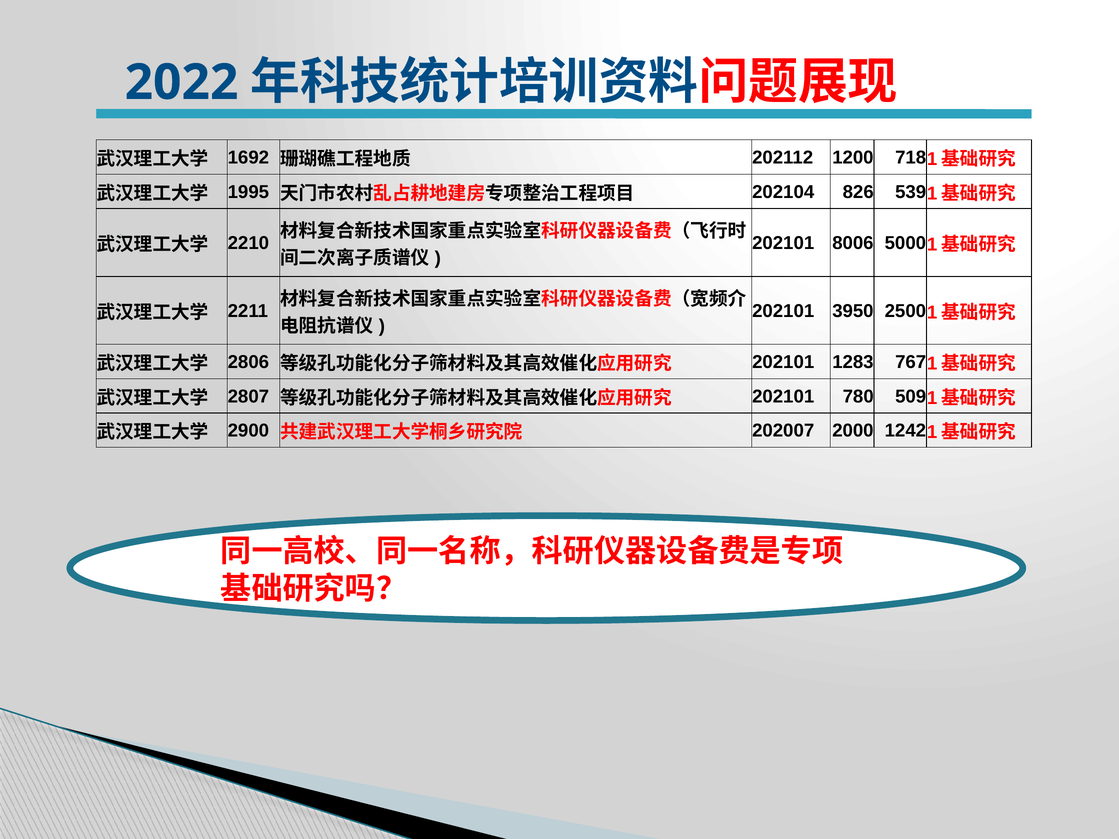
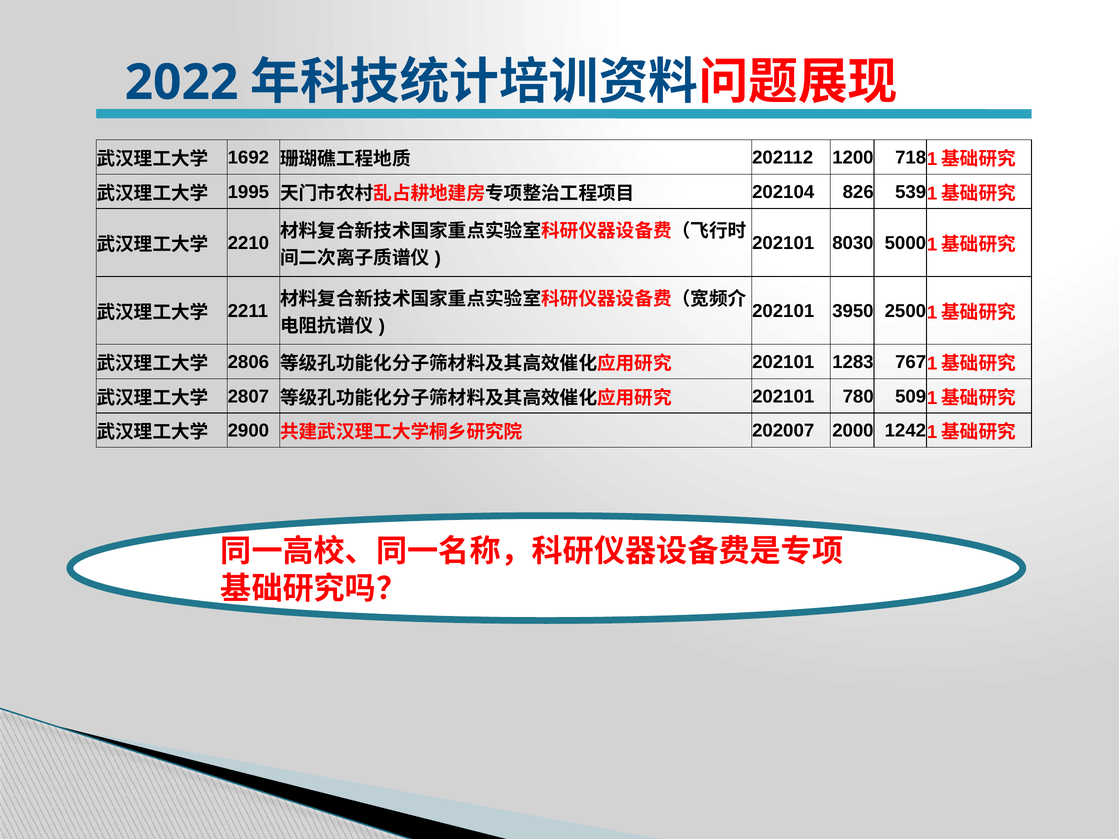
8006: 8006 -> 8030 (853, 243)
